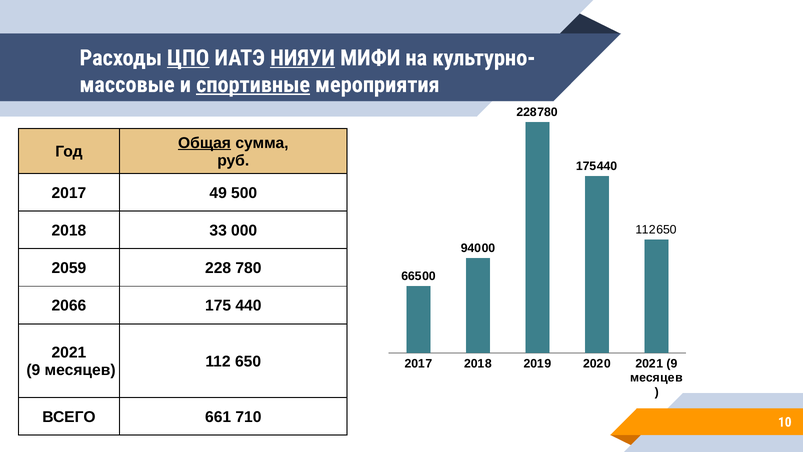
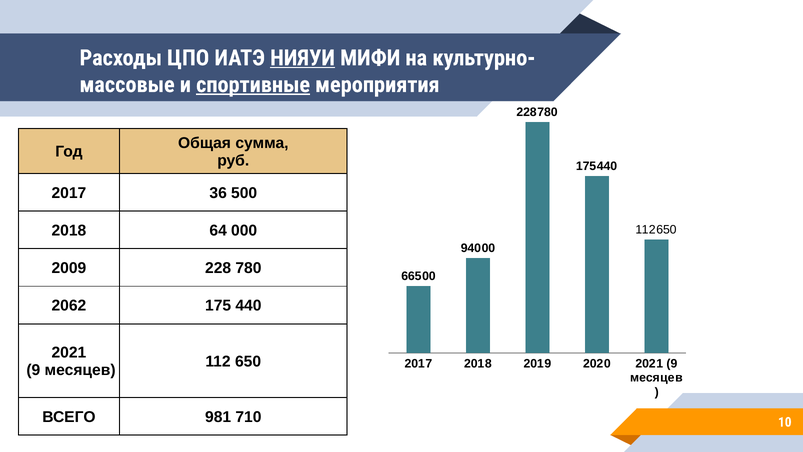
ЦПО underline: present -> none (188, 58)
Общая underline: present -> none (205, 143)
49: 49 -> 36 (218, 193)
33: 33 -> 64 (218, 230)
2059: 2059 -> 2009 (69, 268)
2066: 2066 -> 2062 (69, 306)
661: 661 -> 981 (218, 417)
